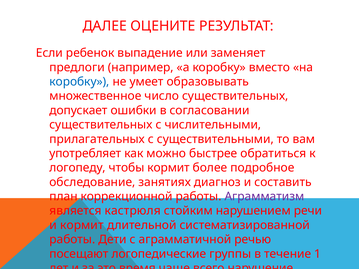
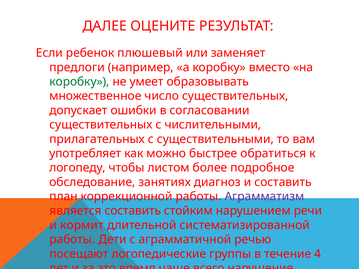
выпадение: выпадение -> плюшевый (150, 53)
коробку colour: blue -> green (79, 82)
чтобы кормит: кормит -> листом (169, 168)
является кастрюля: кастрюля -> составить (133, 211)
1: 1 -> 4 (318, 254)
